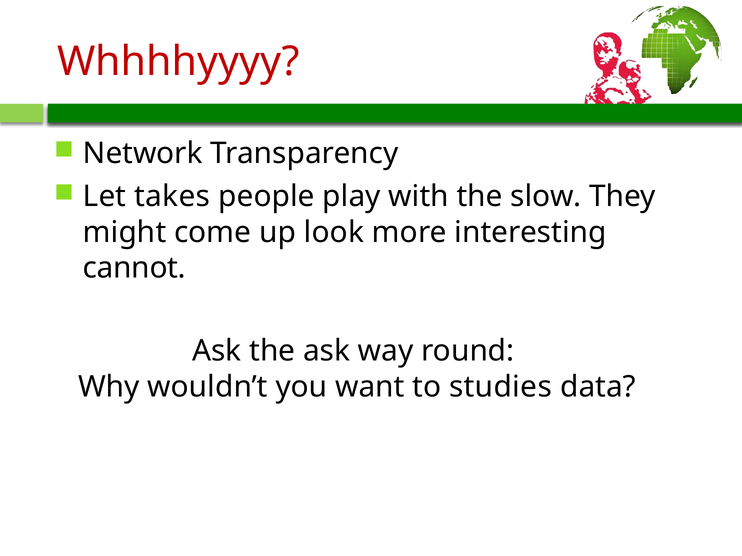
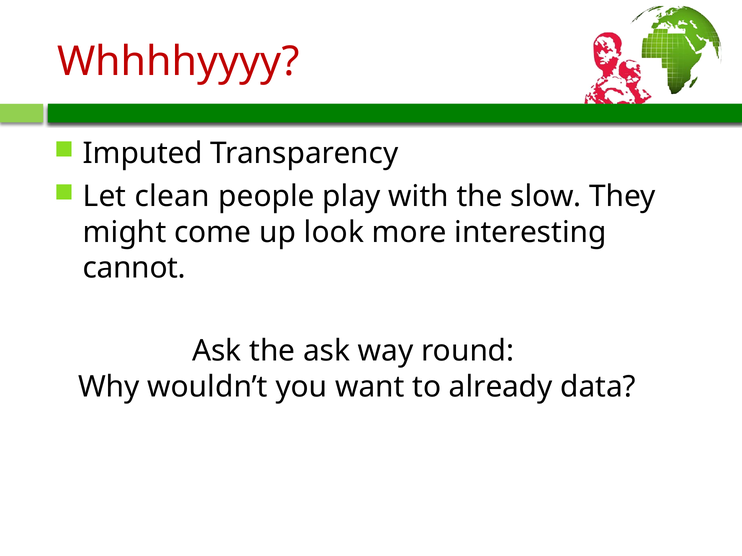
Network: Network -> Imputed (143, 154)
takes: takes -> clean (172, 197)
studies: studies -> already (501, 387)
